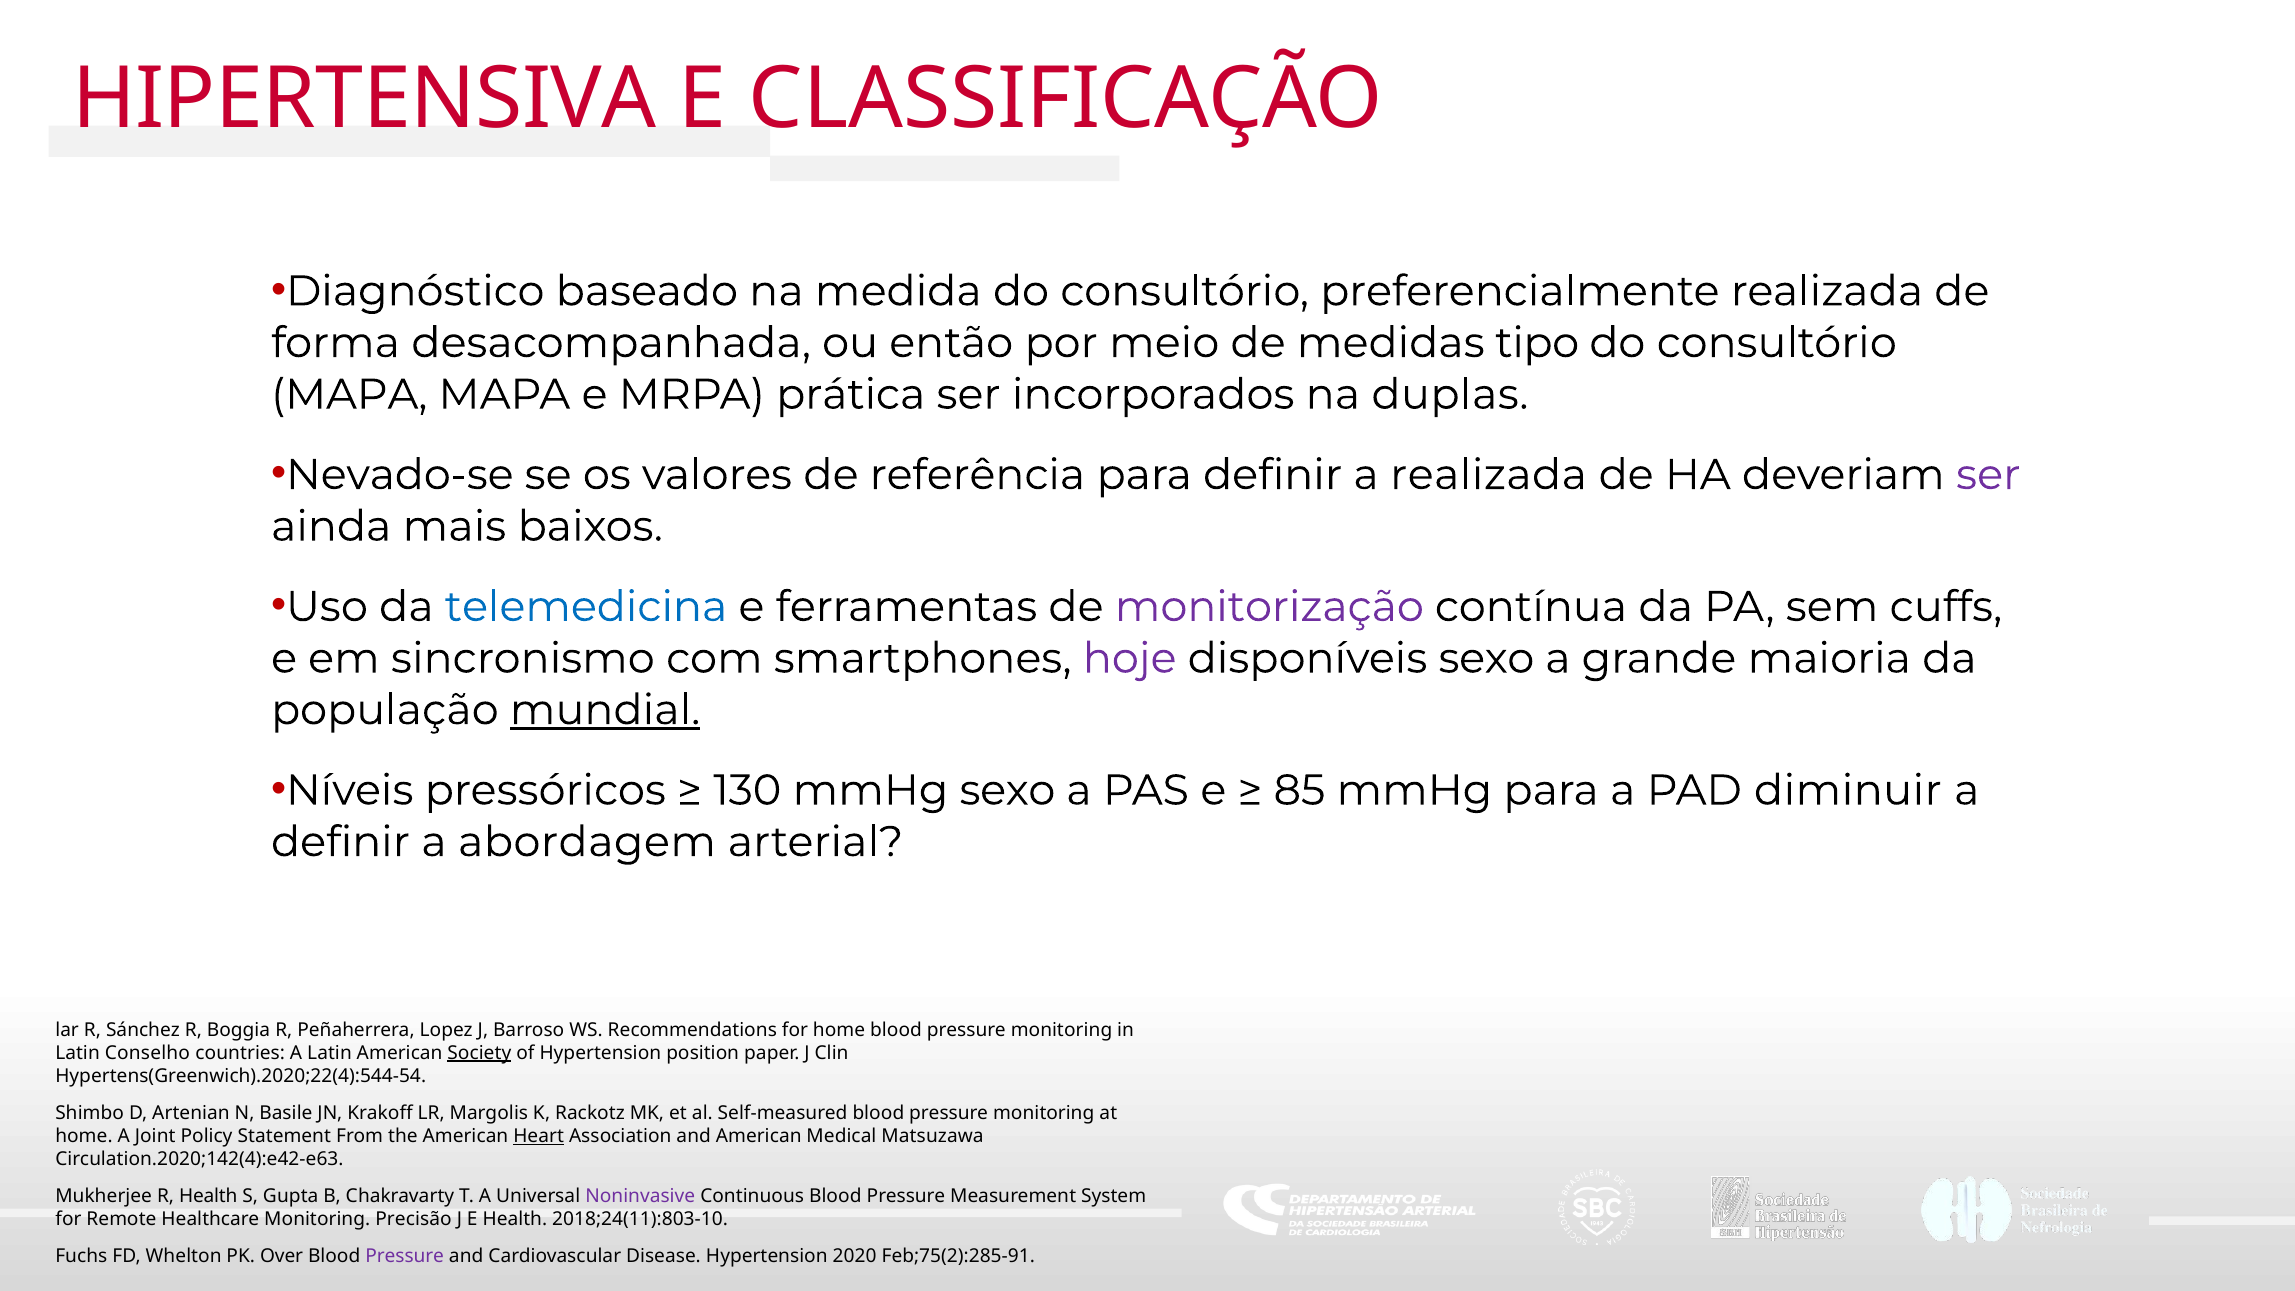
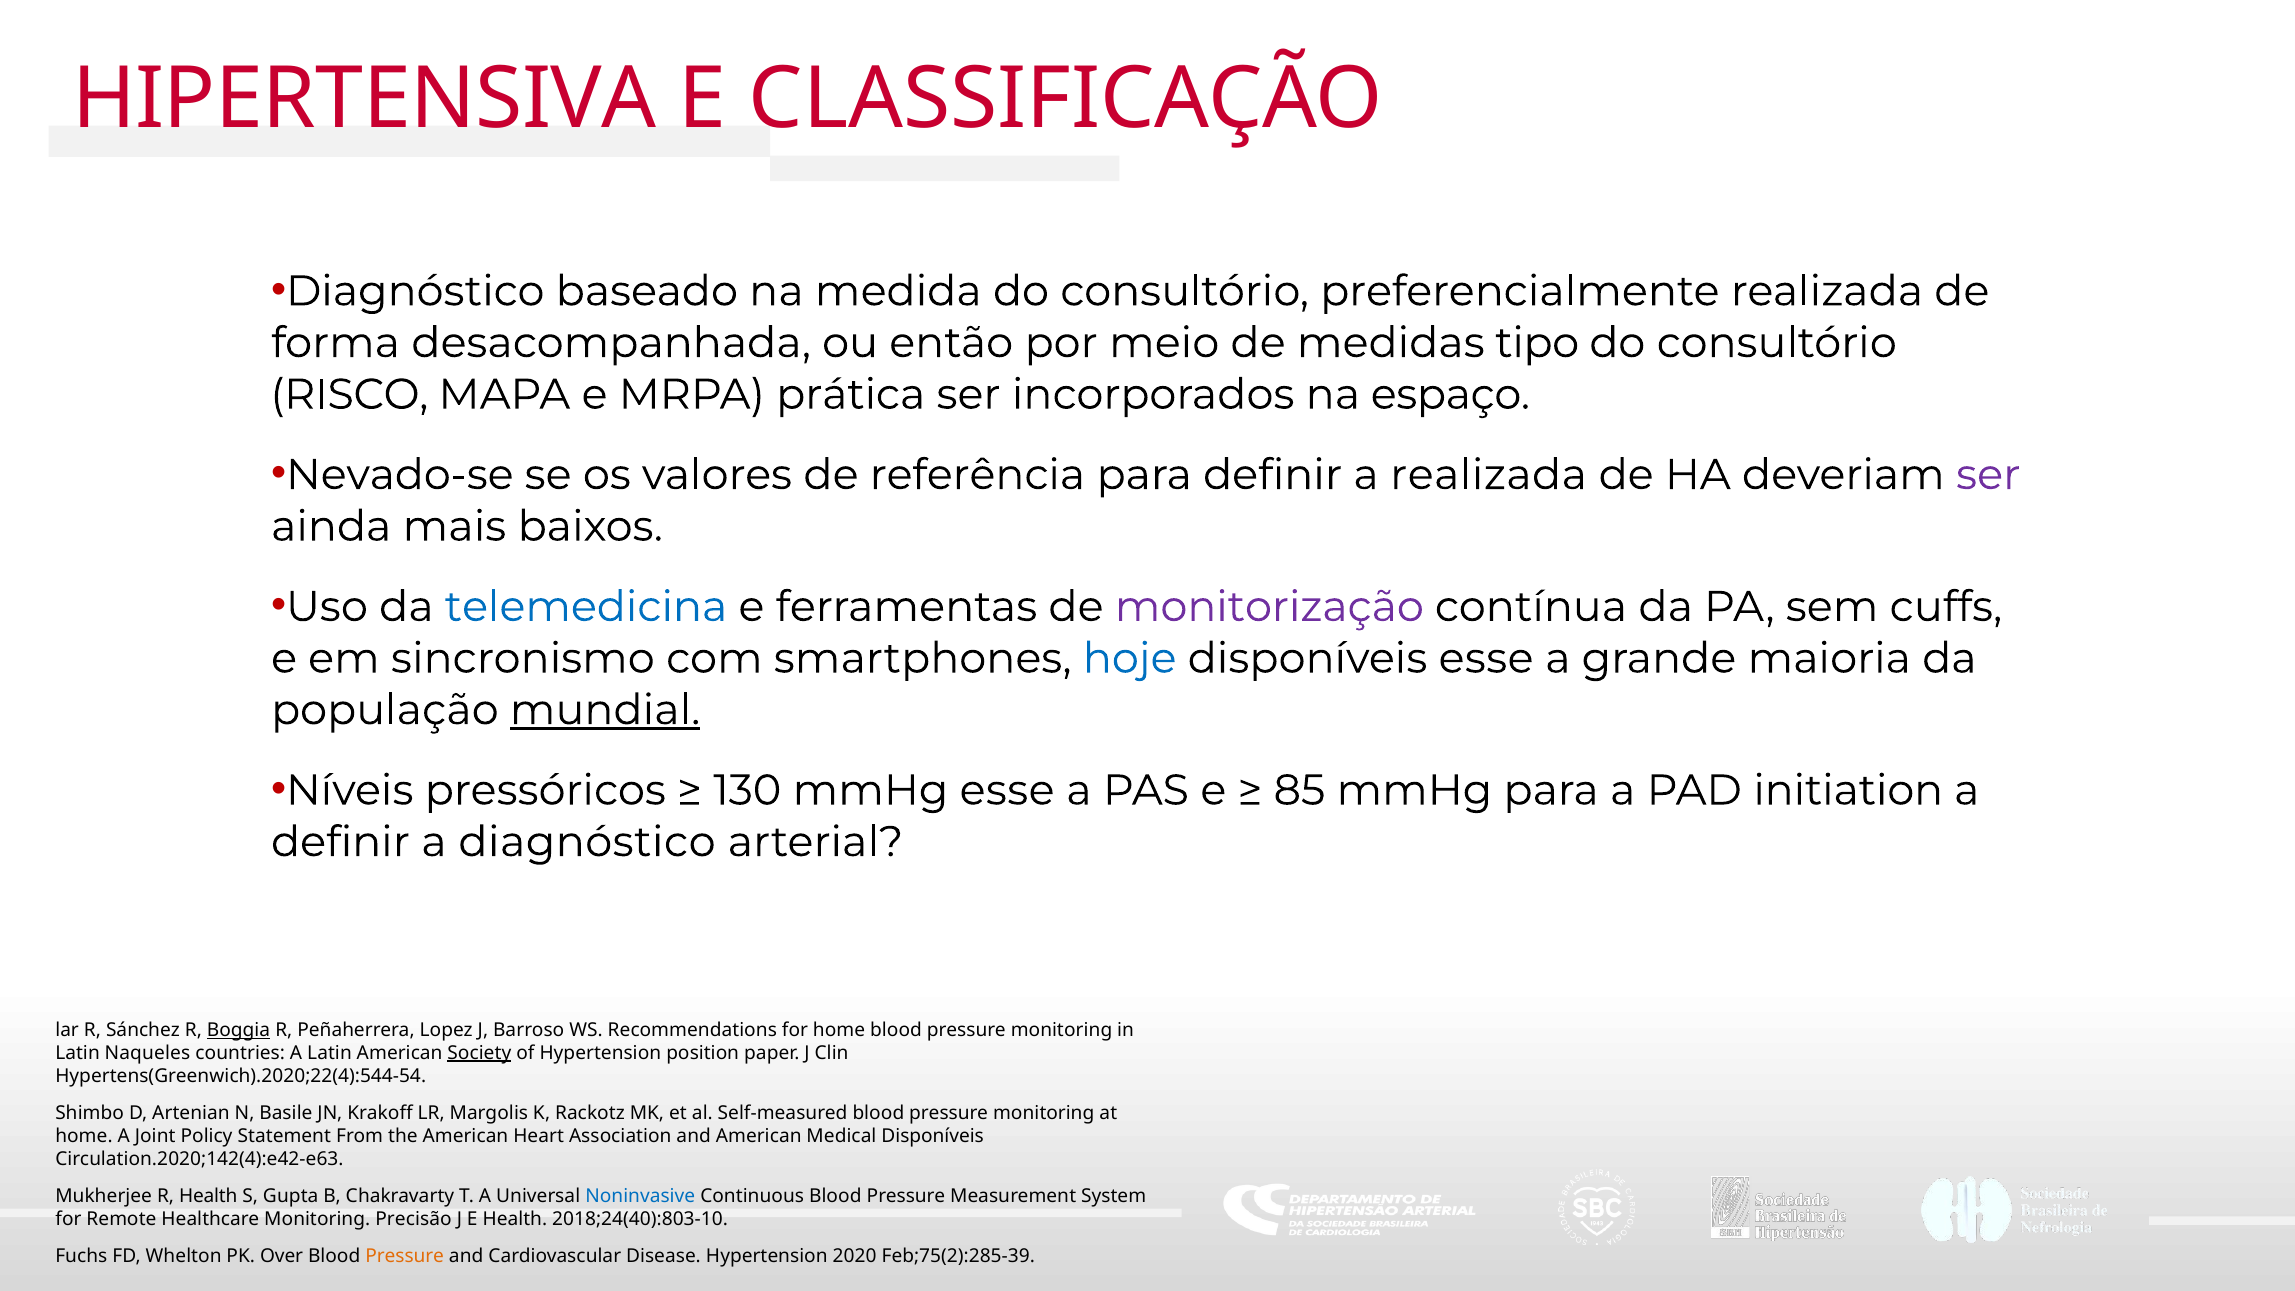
MAPA: MAPA -> RISCO (349, 394)
duplas: duplas -> espaço (1450, 394)
hoje colour: purple -> blue (1130, 658)
disponíveis sexo: sexo -> esse (1486, 658)
mmHg sexo: sexo -> esse (1007, 790)
diminuir: diminuir -> initiation (1848, 790)
a abordagem: abordagem -> diagnóstico (587, 842)
Boggia underline: none -> present (238, 1030)
Conselho: Conselho -> Naqueles (147, 1053)
Heart underline: present -> none (539, 1136)
Medical Matsuzawa: Matsuzawa -> Disponíveis (933, 1136)
Noninvasive colour: purple -> blue (640, 1196)
2018;24(11):803-10: 2018;24(11):803-10 -> 2018;24(40):803-10 (640, 1219)
Pressure colour: purple -> orange (405, 1256)
Feb;75(2):285-91: Feb;75(2):285-91 -> Feb;75(2):285-39 (958, 1256)
